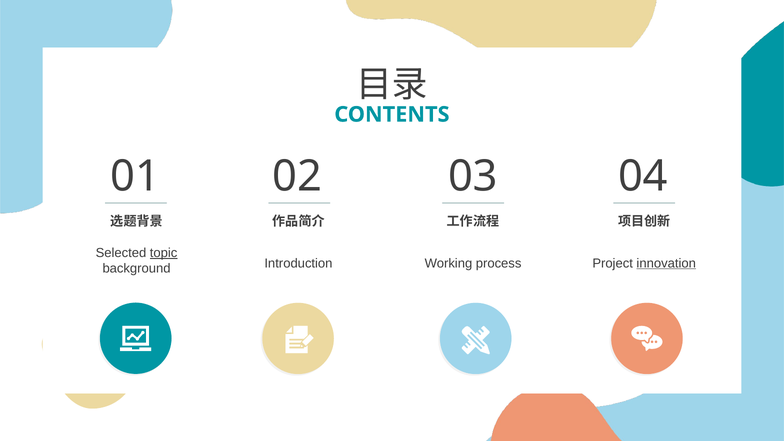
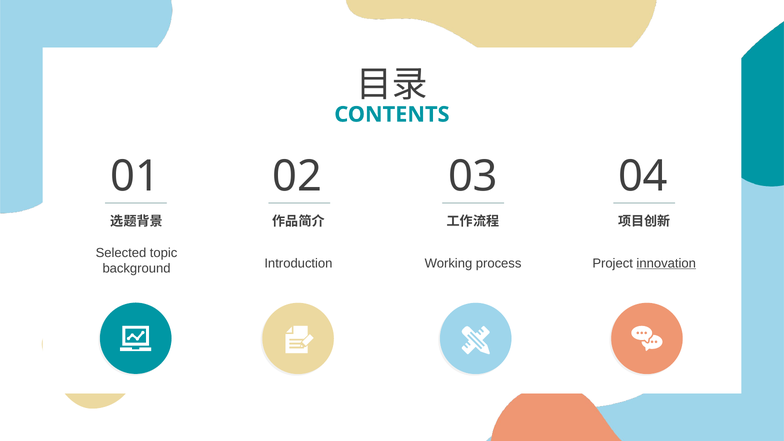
topic underline: present -> none (164, 253)
